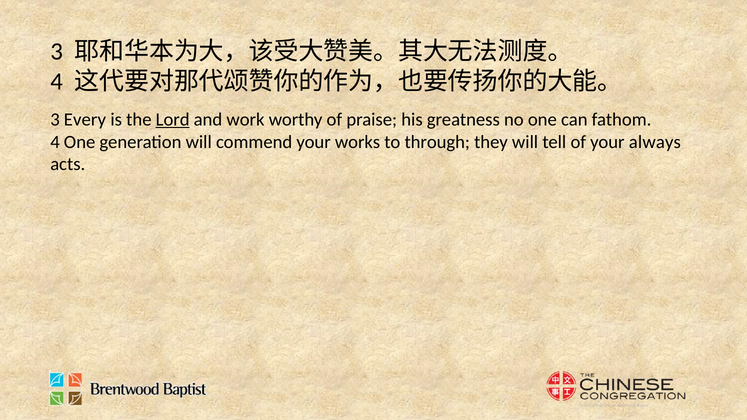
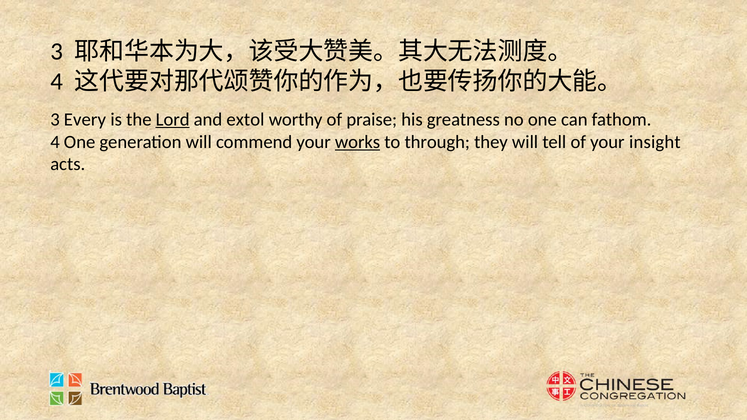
work: work -> extol (245, 120)
works underline: none -> present (358, 142)
always: always -> insight (655, 142)
